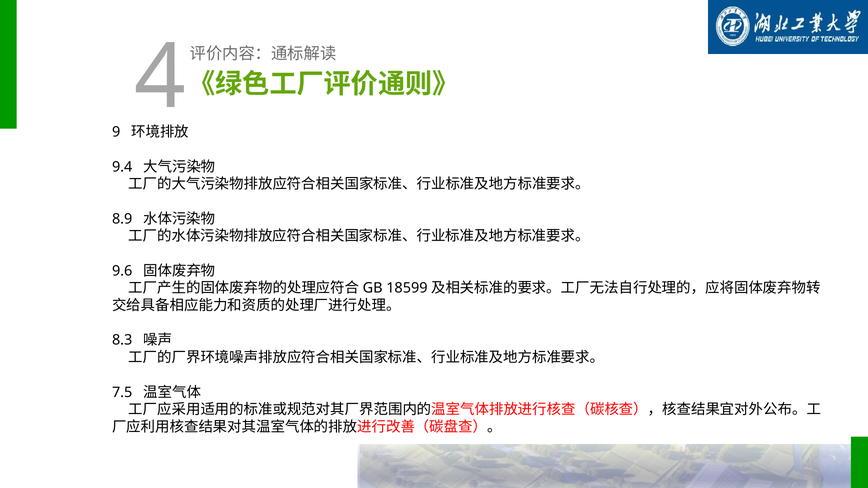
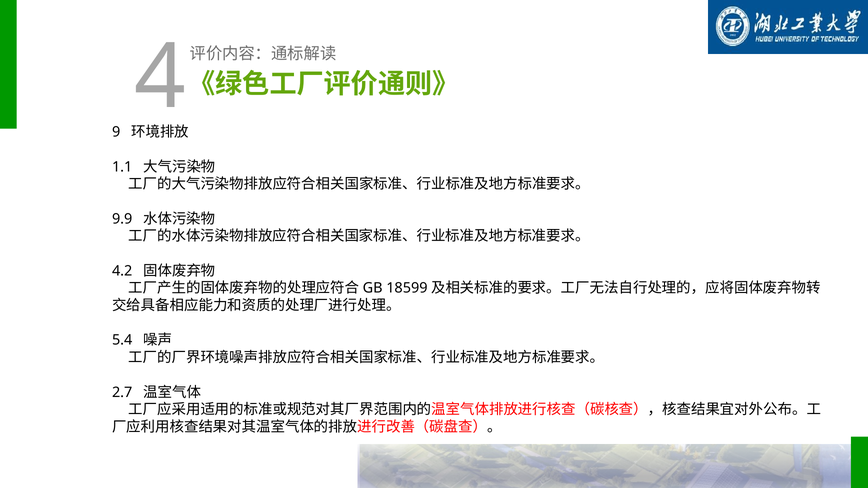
9.4: 9.4 -> 1.1 (122, 167)
8.9: 8.9 -> 9.9 (122, 219)
9.6: 9.6 -> 4.2 (122, 271)
8.3: 8.3 -> 5.4 (122, 340)
7.5: 7.5 -> 2.7 (122, 392)
